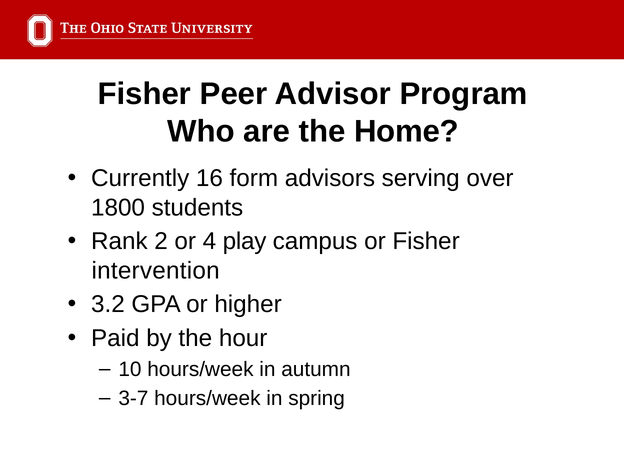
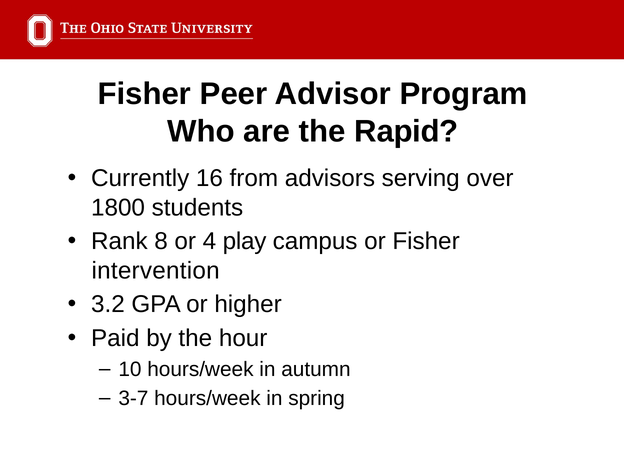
Home: Home -> Rapid (406, 131)
form: form -> from (254, 178)
2: 2 -> 8 (161, 241)
